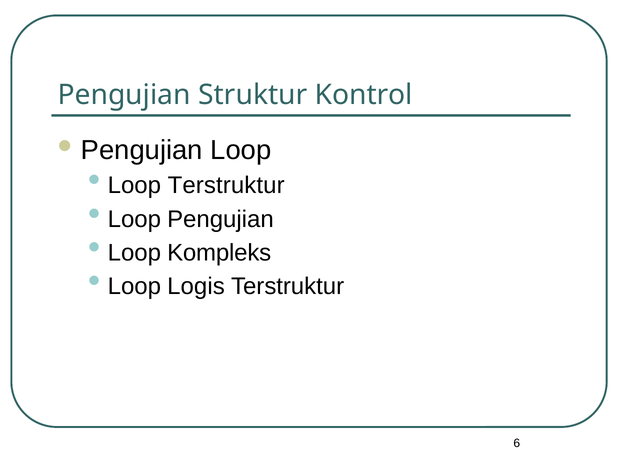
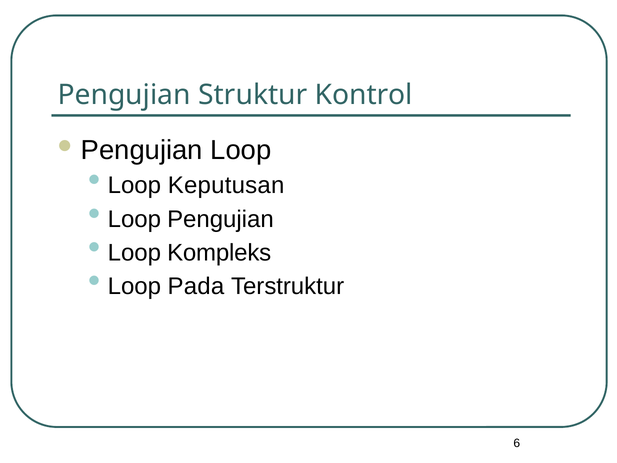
Loop Terstruktur: Terstruktur -> Keputusan (226, 185)
Logis: Logis -> Pada (196, 286)
